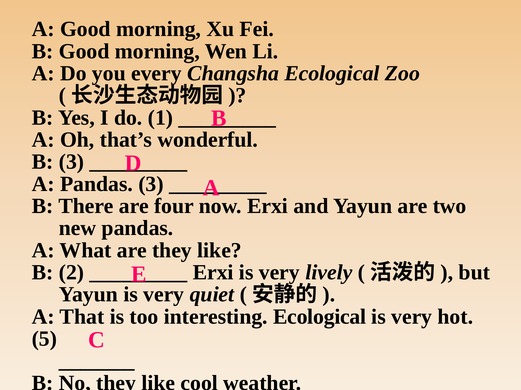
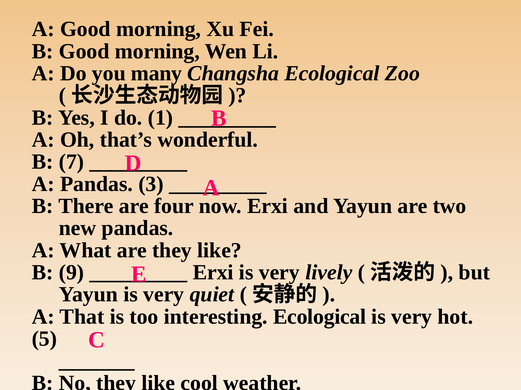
every: every -> many (157, 74)
B 3: 3 -> 7 (72, 162)
2: 2 -> 9 (72, 273)
